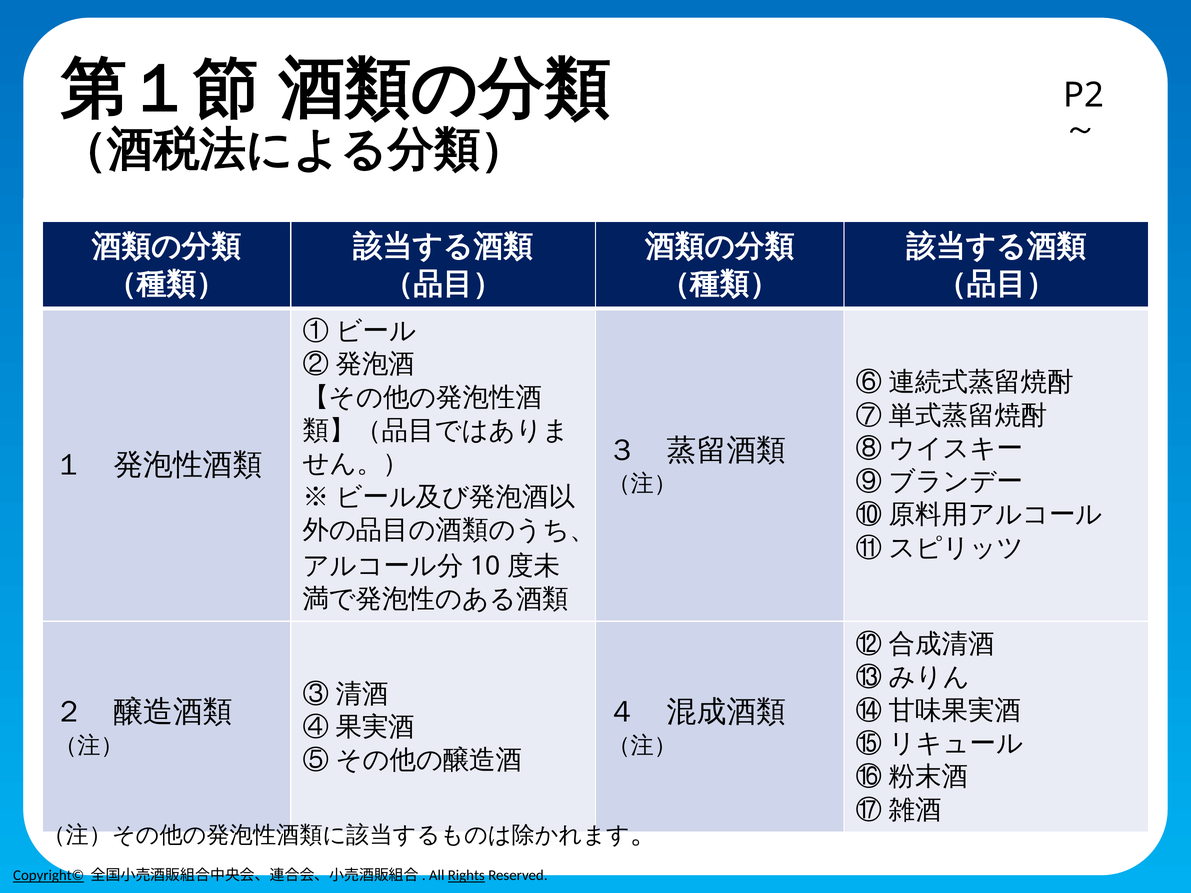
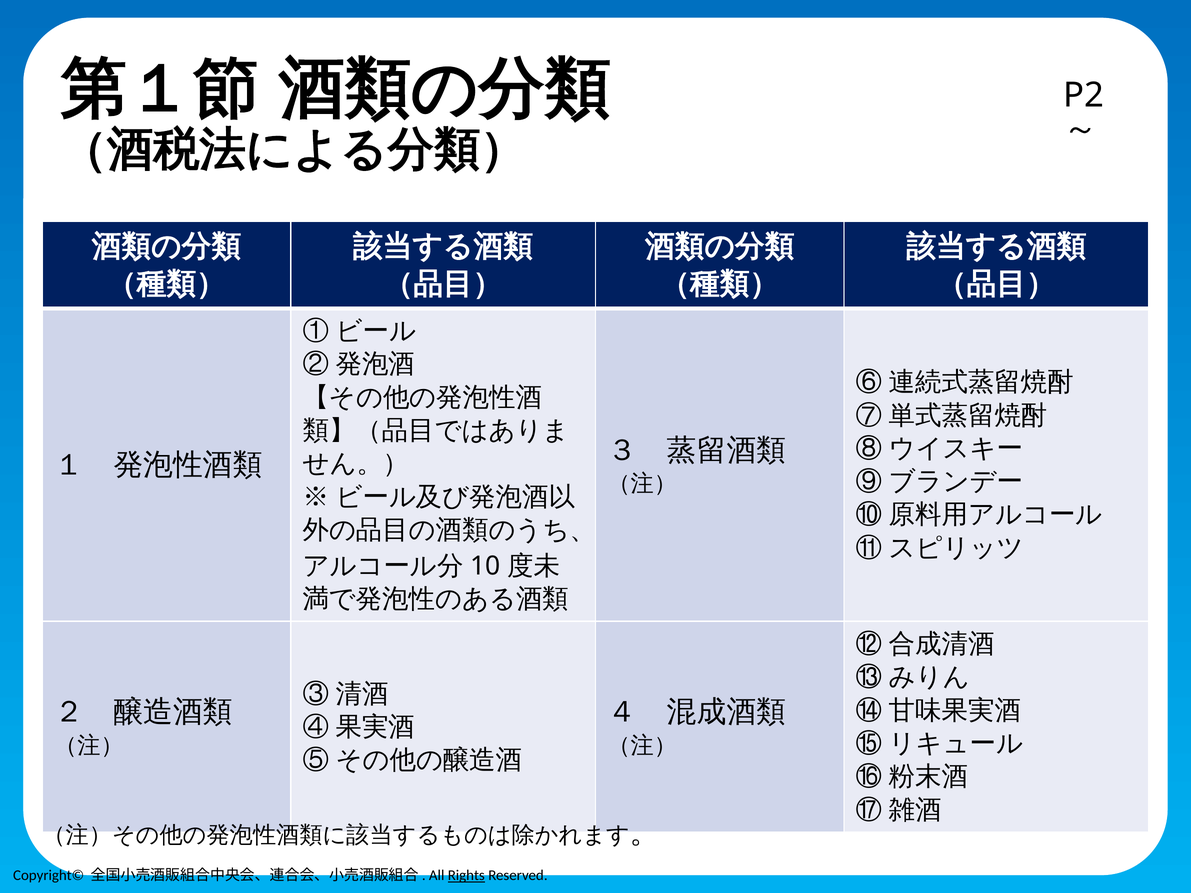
Copyright© underline: present -> none (49, 876)
